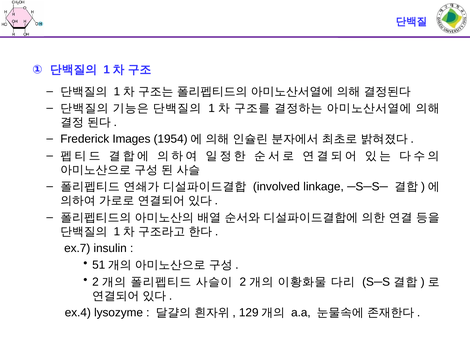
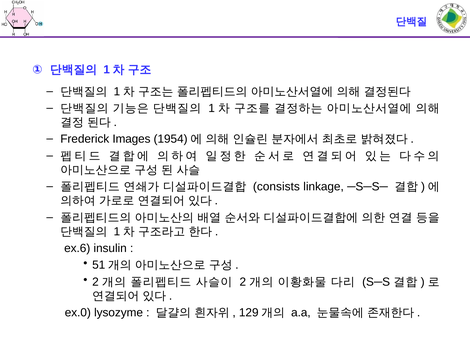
involved: involved -> consists (276, 186)
ex.7: ex.7 -> ex.6 (77, 248)
ex.4: ex.4 -> ex.0 (78, 312)
